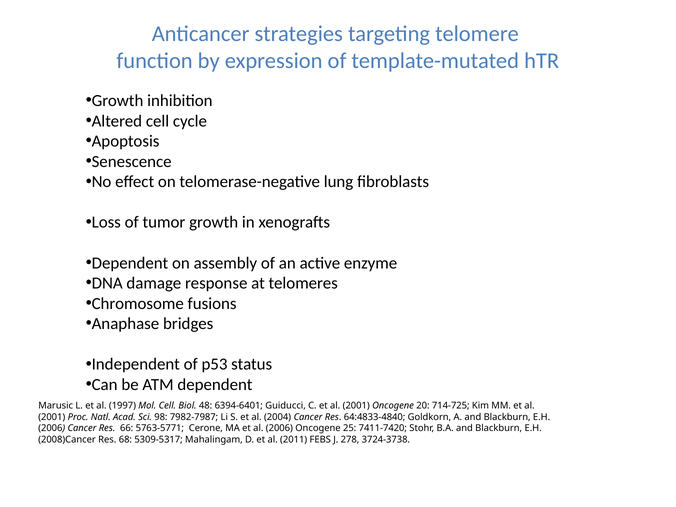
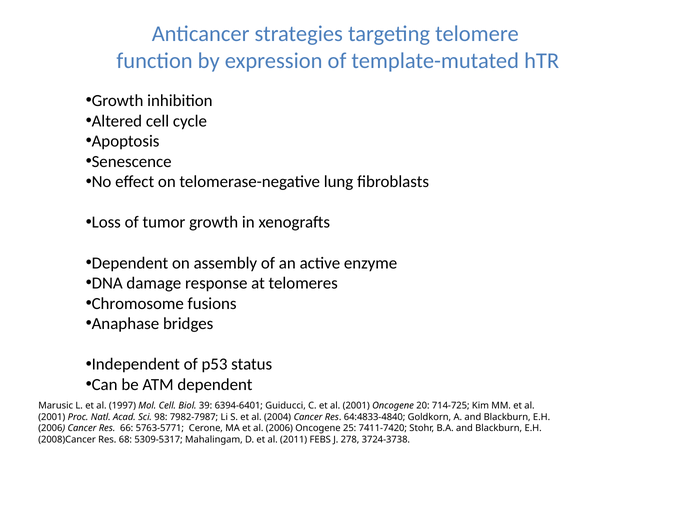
48: 48 -> 39 (206, 406)
